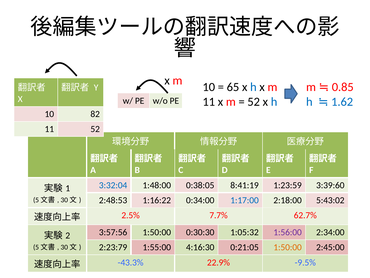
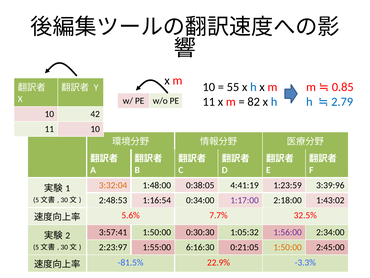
65: 65 -> 55 (233, 87)
52: 52 -> 82 (254, 102)
1.62: 1.62 -> 2.79 (342, 102)
82: 82 -> 42 (95, 114)
11 52: 52 -> 10 (95, 129)
3:32:04 colour: blue -> orange (113, 185)
8:41:19: 8:41:19 -> 4:41:19 (245, 185)
3:39:60: 3:39:60 -> 3:39:96 (330, 185)
1:16:22: 1:16:22 -> 1:16:54 (157, 200)
1:17:00 colour: blue -> purple (245, 200)
5:43:02: 5:43:02 -> 1:43:02 (330, 200)
2.5%: 2.5% -> 5.6% (131, 215)
62.7%: 62.7% -> 32.5% (305, 215)
3:57:56: 3:57:56 -> 3:57:41 (113, 232)
2:23:79: 2:23:79 -> 2:23:97 (113, 247)
4:16:30: 4:16:30 -> 6:16:30 (200, 247)
-43.3%: -43.3% -> -81.5% (131, 262)
-9.5%: -9.5% -> -3.3% (305, 262)
